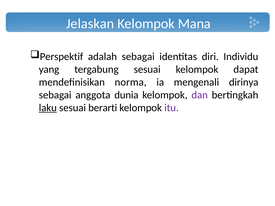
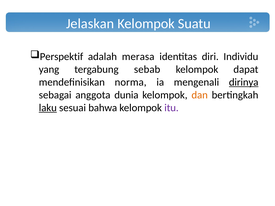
Mana: Mana -> Suatu (194, 24)
adalah sebagai: sebagai -> merasa (138, 57)
tergabung sesuai: sesuai -> sebab (147, 69)
dirinya underline: none -> present (244, 82)
dan colour: purple -> orange (200, 95)
berarti: berarti -> bahwa (103, 108)
